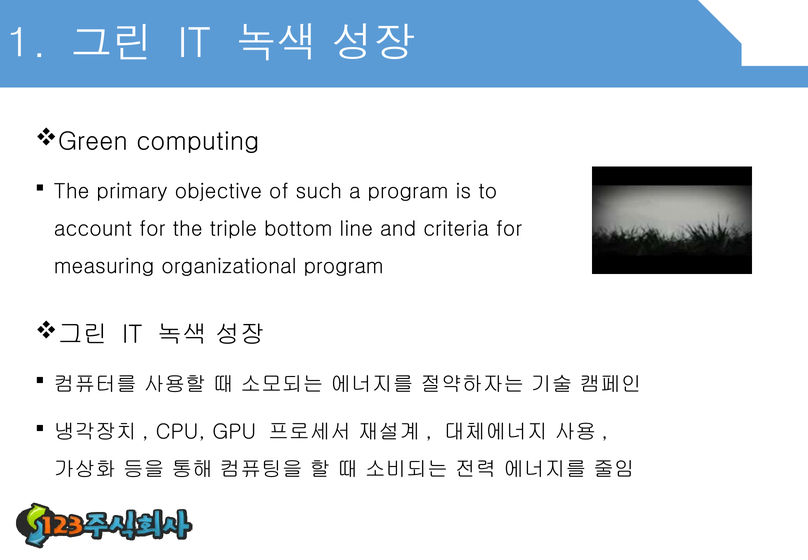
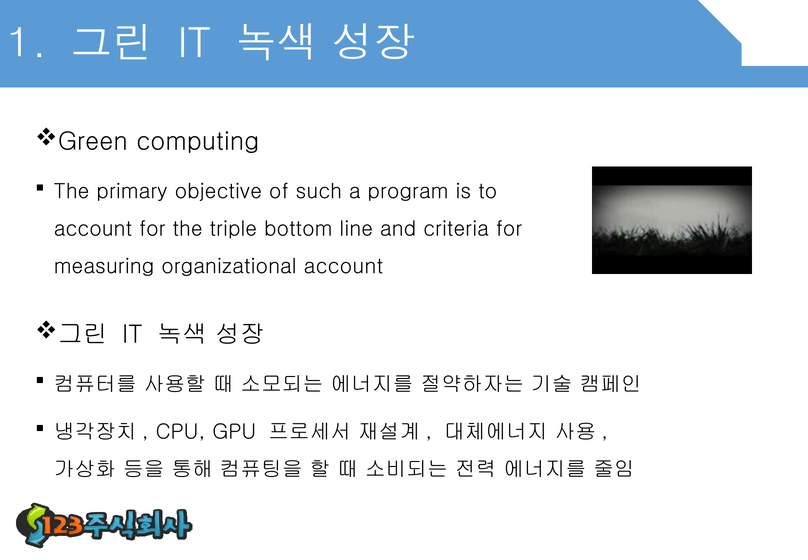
organizational program: program -> account (343, 266)
